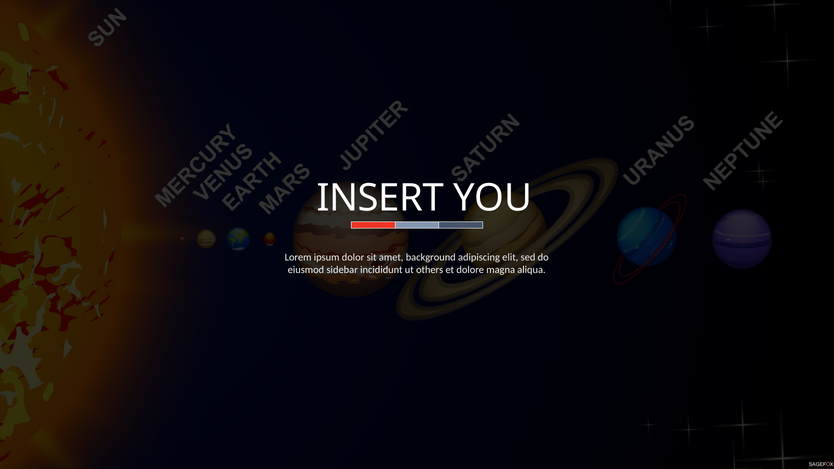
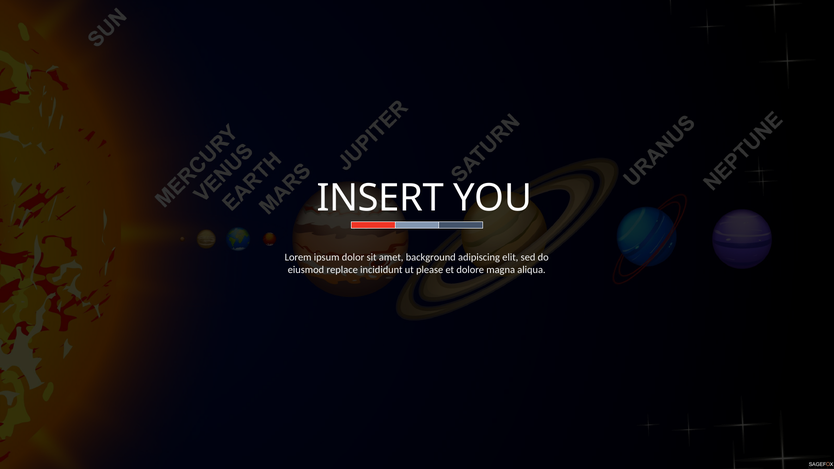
sidebar: sidebar -> replace (342, 270)
others: others -> please (430, 270)
